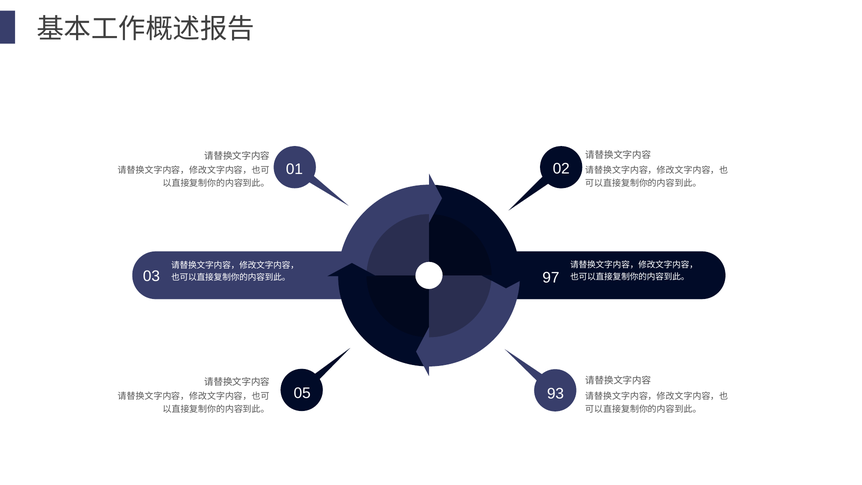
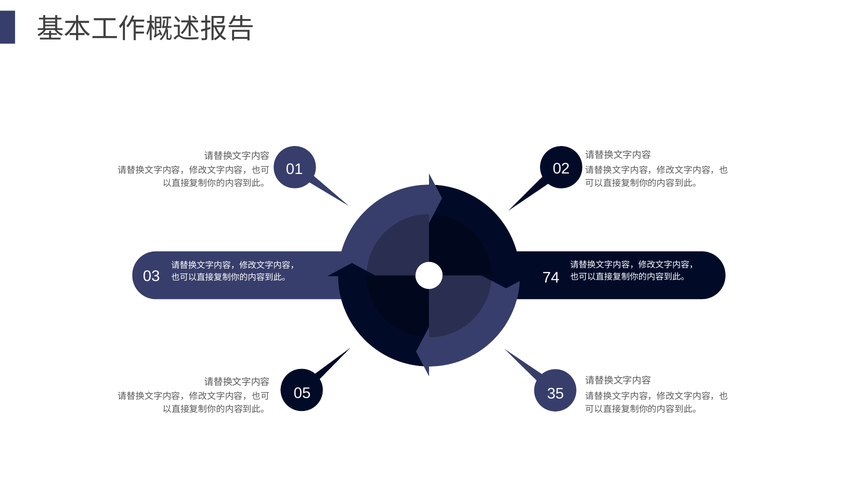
97: 97 -> 74 (551, 278)
93: 93 -> 35 (555, 394)
